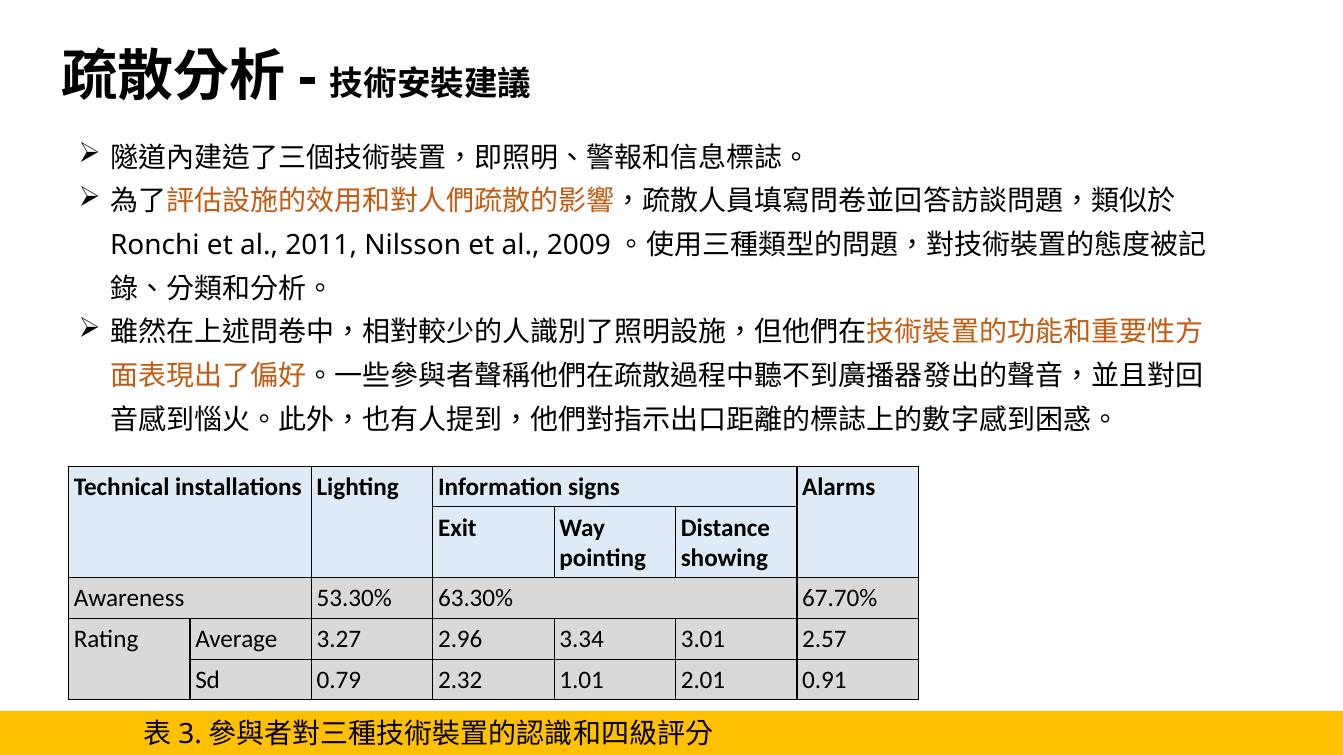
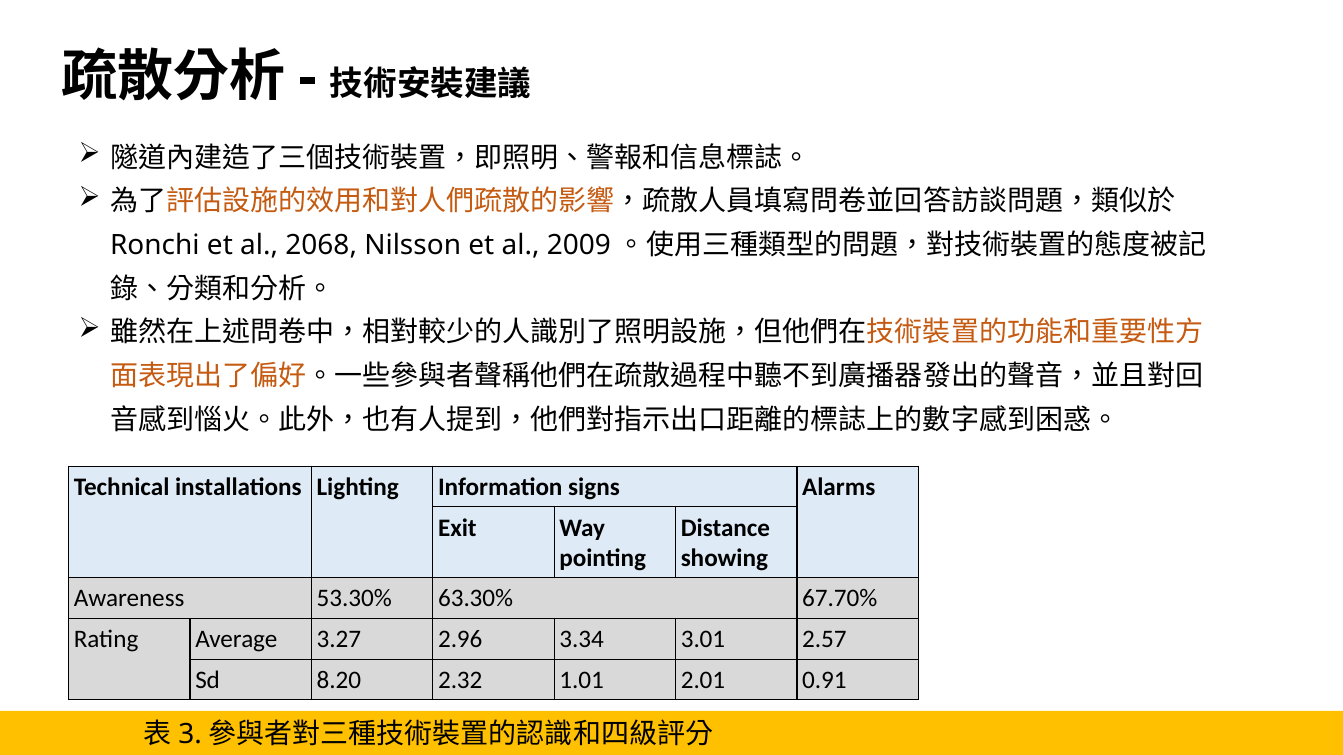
2011: 2011 -> 2068 (321, 245)
0.79: 0.79 -> 8.20 (339, 680)
